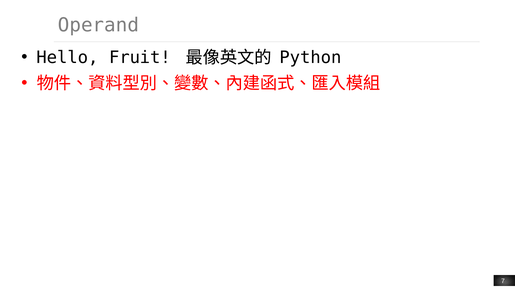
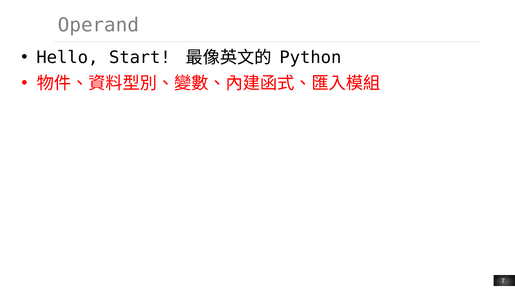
Fruit: Fruit -> Start (140, 58)
